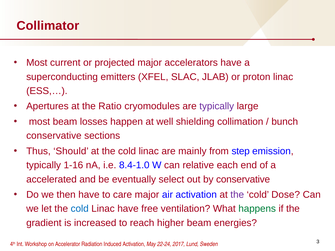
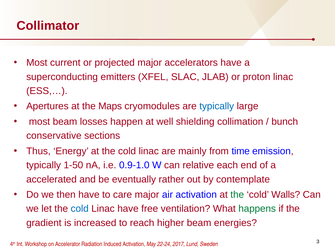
Ratio: Ratio -> Maps (110, 106)
typically colour: purple -> blue (217, 106)
Should: Should -> Energy (71, 151)
step: step -> time (241, 151)
1-16: 1-16 -> 1-50 (73, 165)
8.4-1.0: 8.4-1.0 -> 0.9-1.0 (134, 165)
select: select -> rather (171, 179)
by conservative: conservative -> contemplate (243, 179)
the colour: purple -> green (237, 195)
Dose: Dose -> Walls (286, 195)
